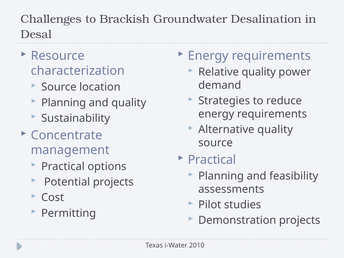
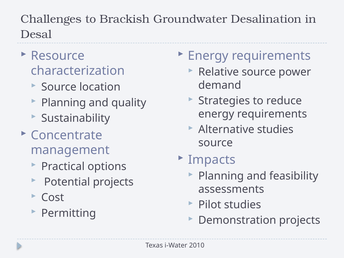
Relative quality: quality -> source (259, 72)
Alternative quality: quality -> studies (275, 130)
Practical: Practical -> Impacts (212, 160)
